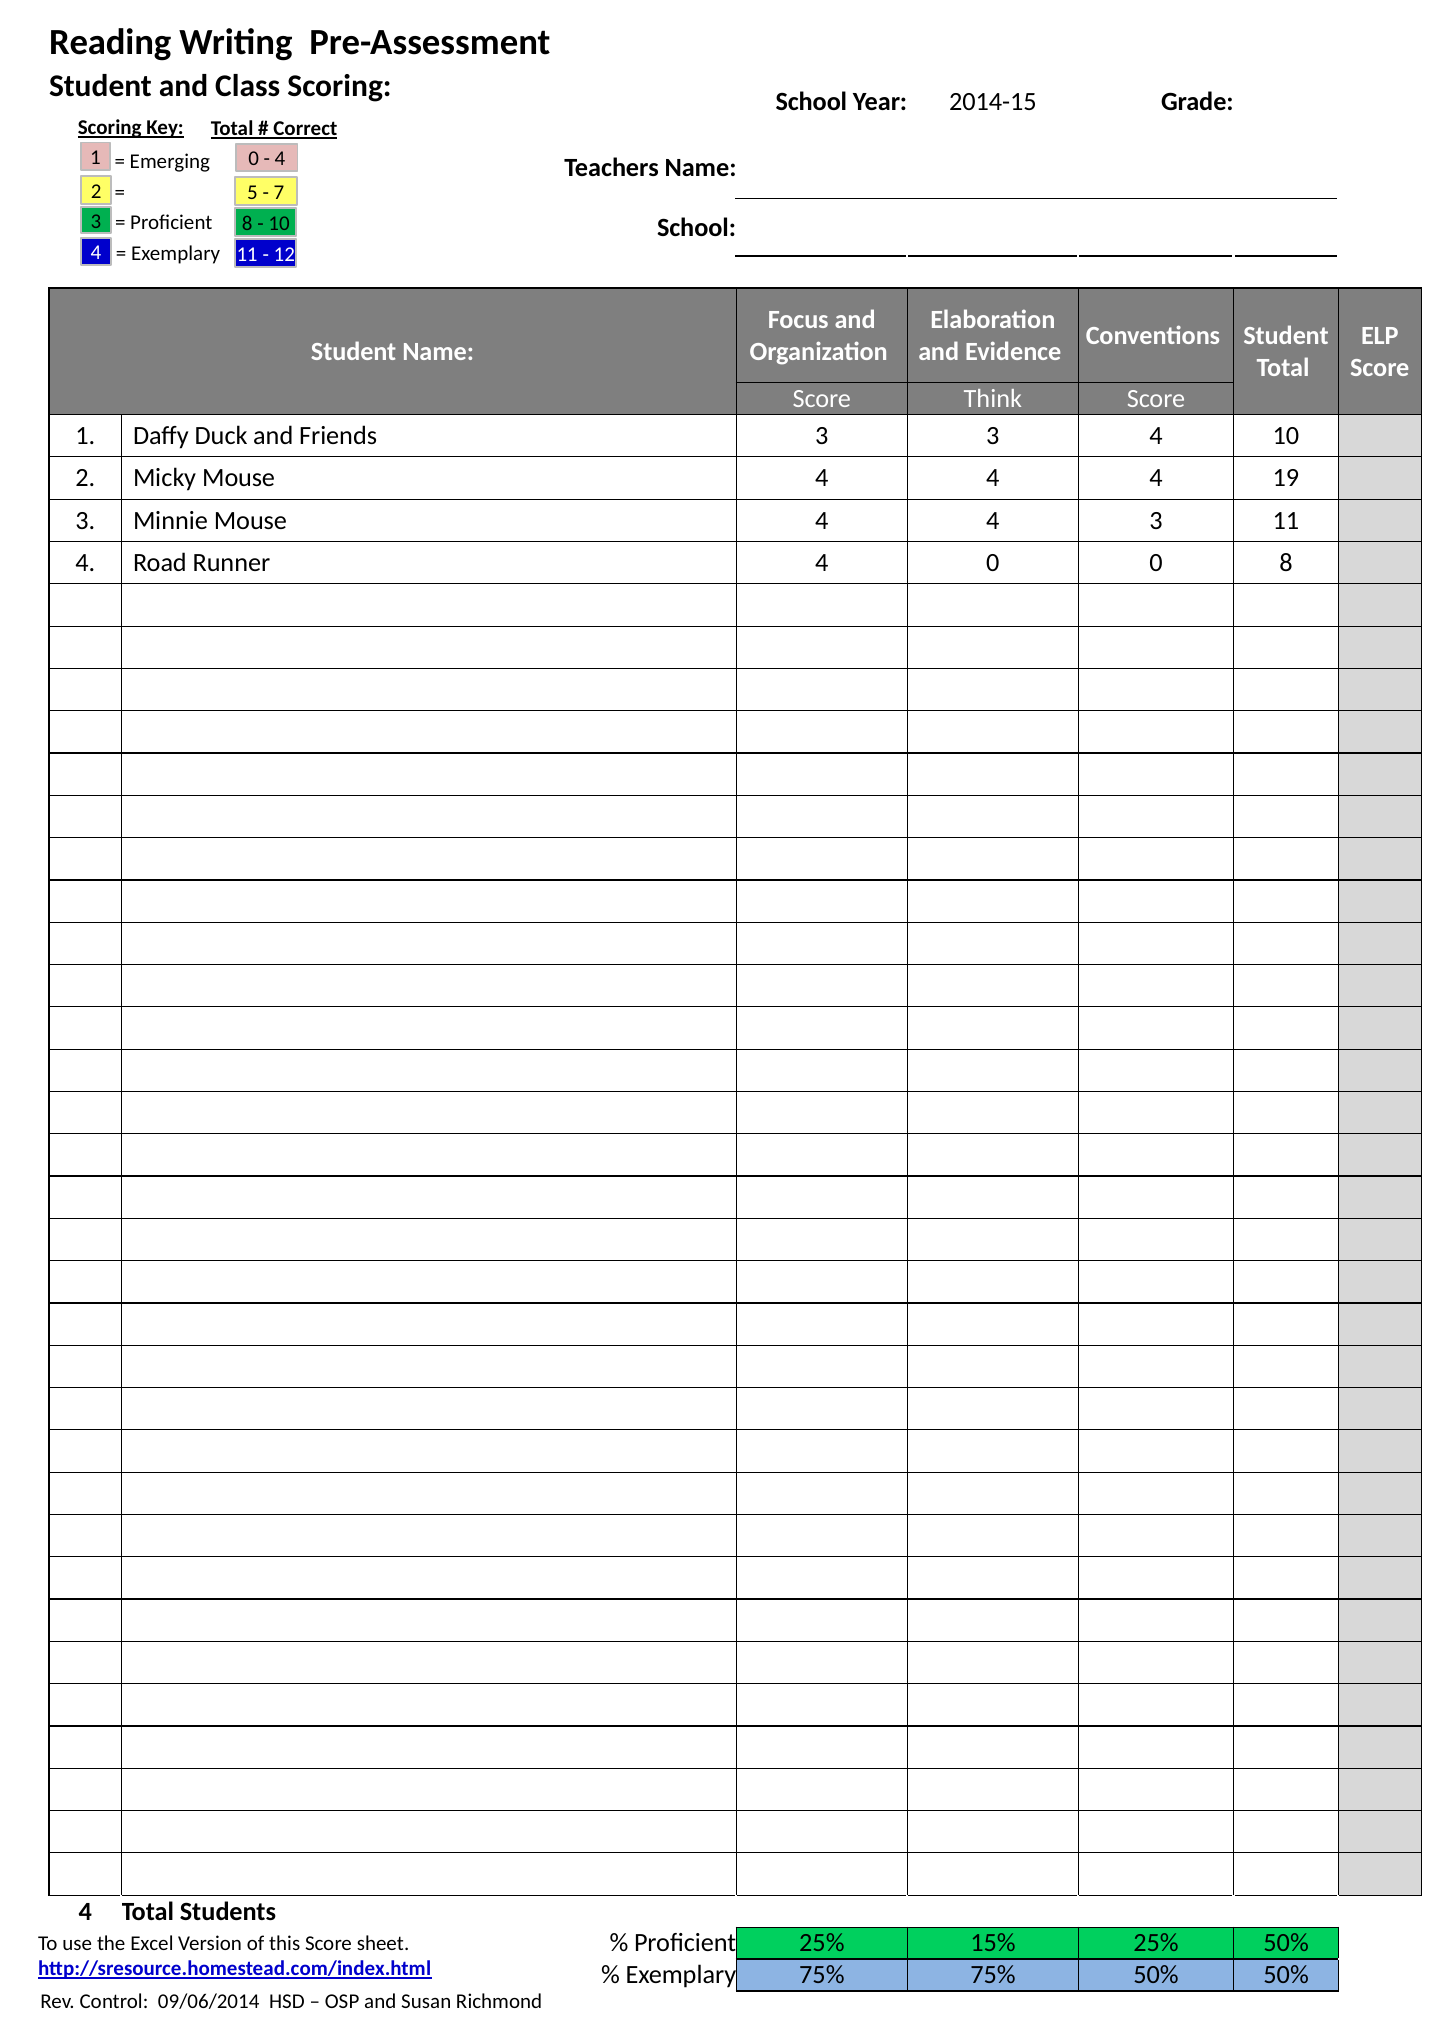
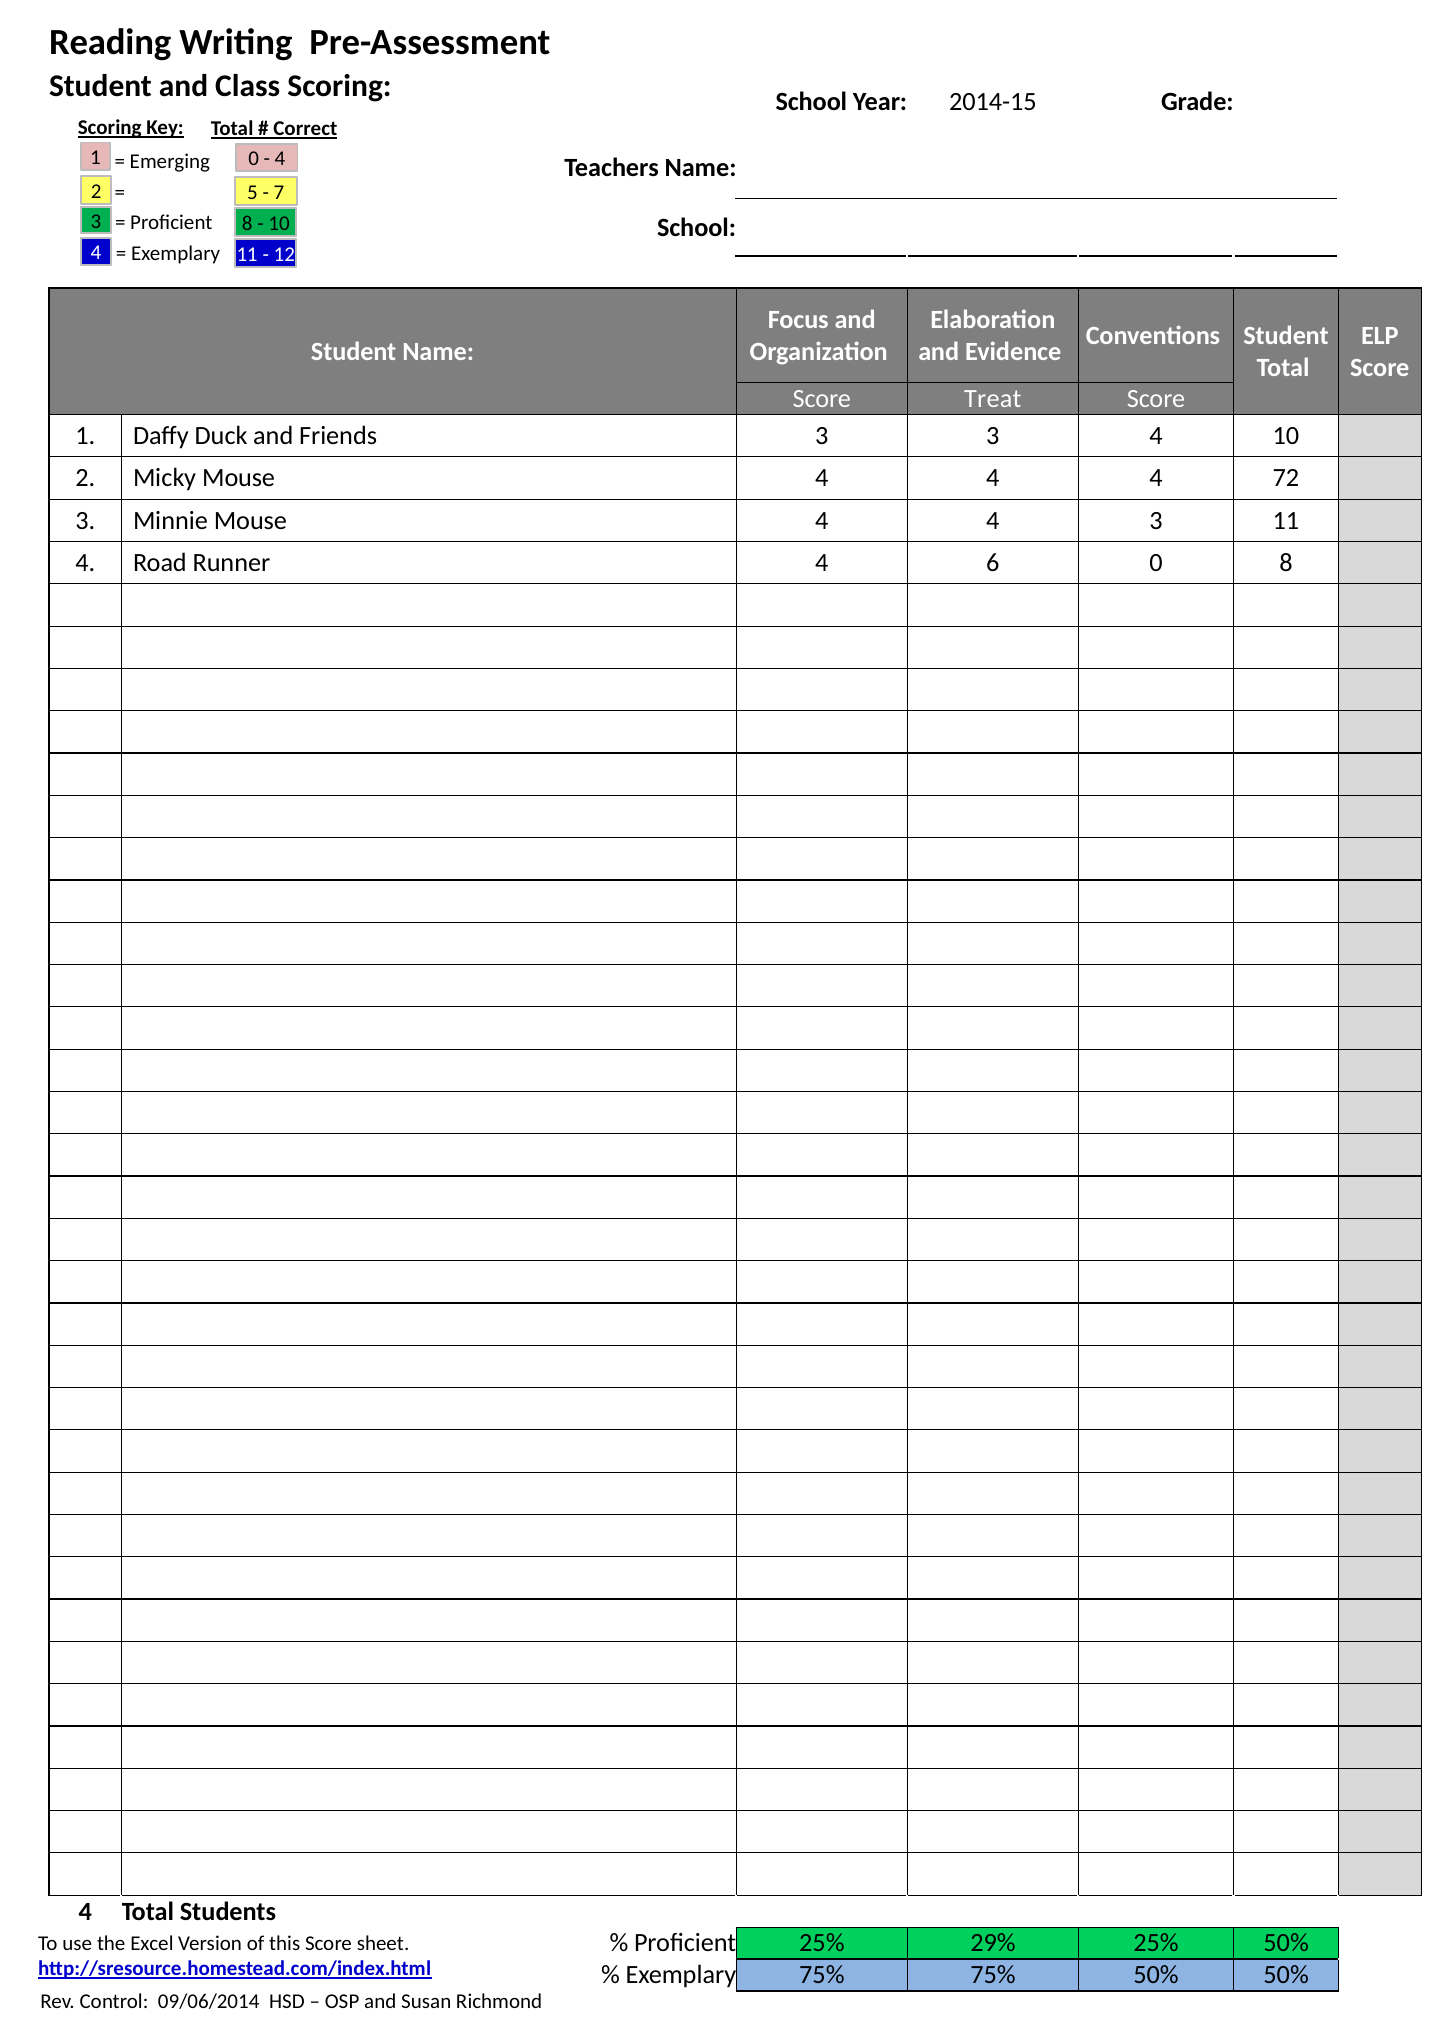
Think: Think -> Treat (993, 399)
19: 19 -> 72 (1286, 478)
4 0: 0 -> 6 (993, 563)
15%: 15% -> 29% (993, 1943)
